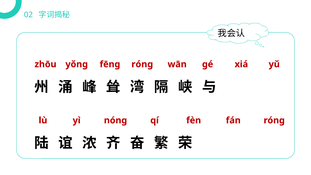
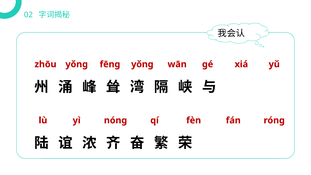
fēnɡ rónɡ: rónɡ -> yǒnɡ (142, 64)
